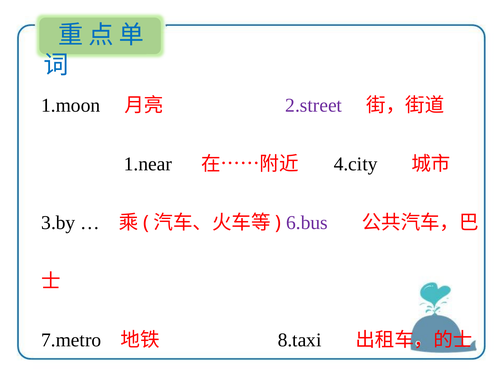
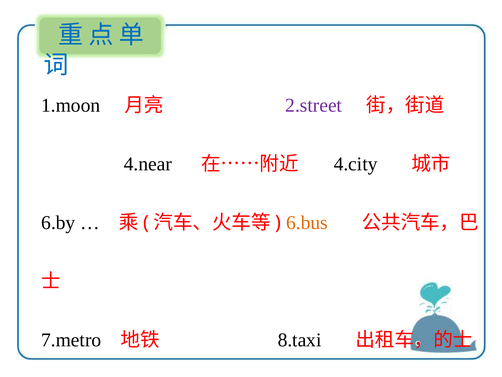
1.near: 1.near -> 4.near (148, 164)
3.by: 3.by -> 6.by (58, 222)
6.bus colour: purple -> orange (307, 222)
